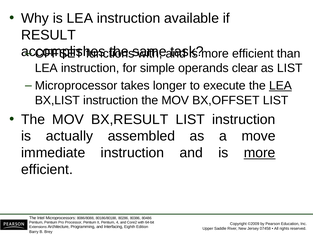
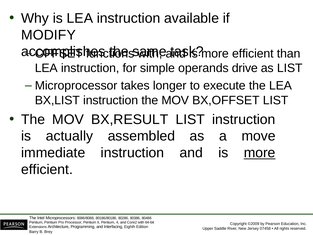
RESULT: RESULT -> MODIFY (48, 35)
clear: clear -> drive (245, 68)
LEA underline: present -> none (280, 86)
